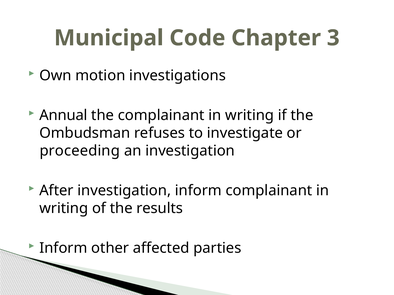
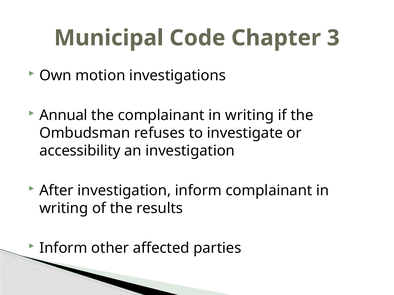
proceeding: proceeding -> accessibility (80, 151)
